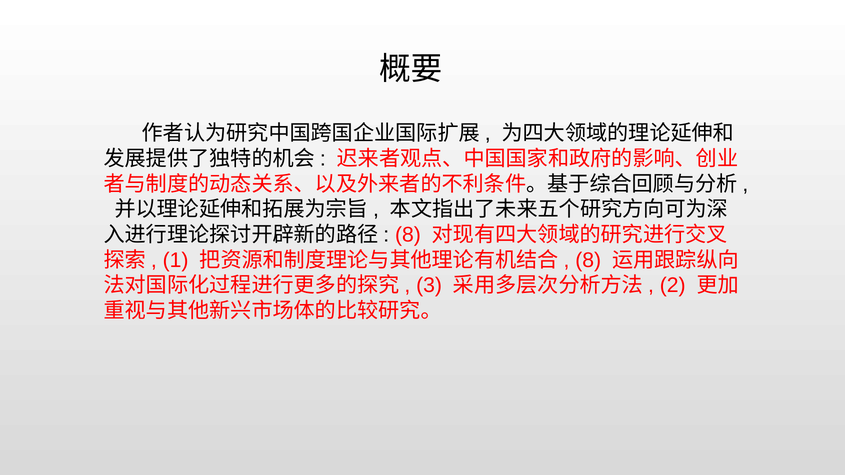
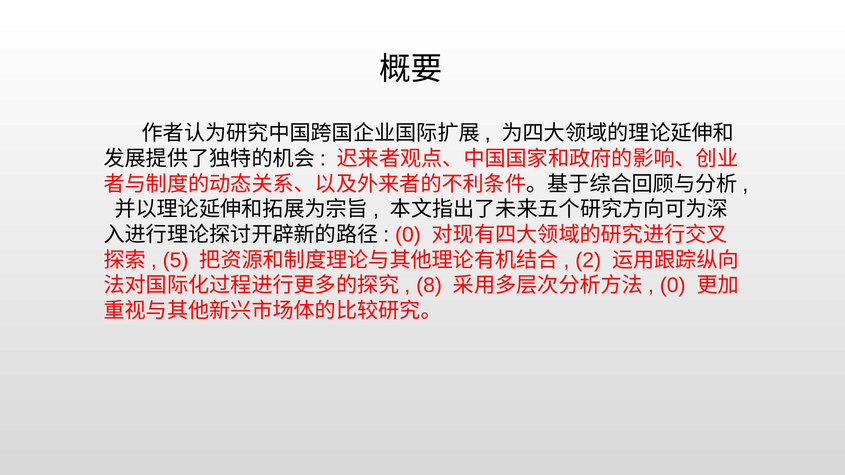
8: 8 -> 0 (408, 235)
1: 1 -> 5 (176, 260)
8: 8 -> 2 (588, 260)
3: 3 -> 8 (429, 286)
2: 2 -> 0 (673, 286)
